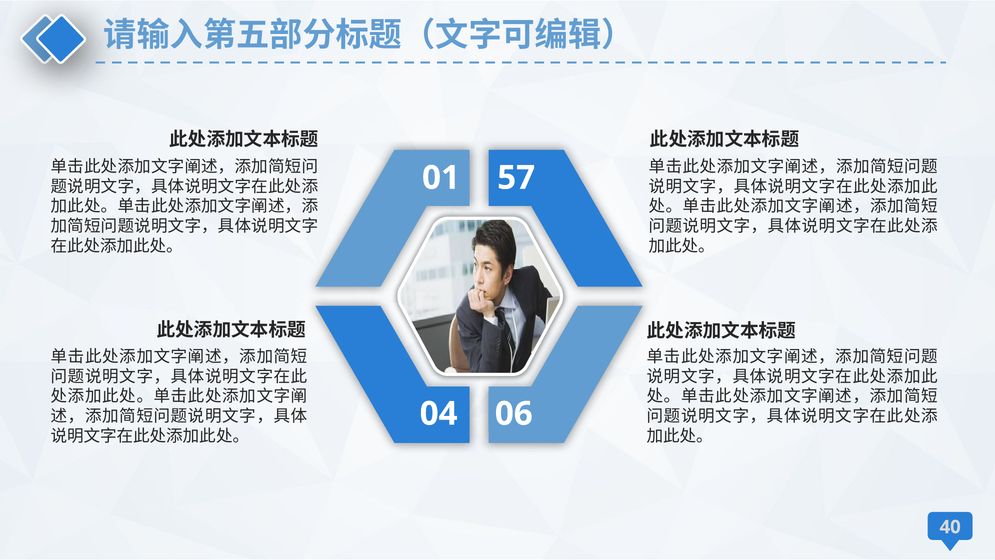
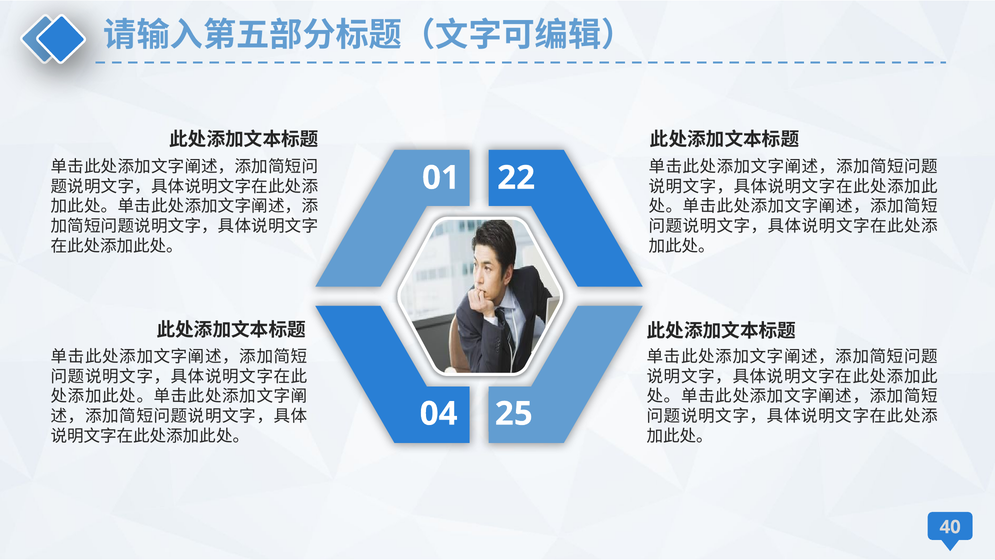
57: 57 -> 22 (516, 178)
06: 06 -> 25 (514, 414)
